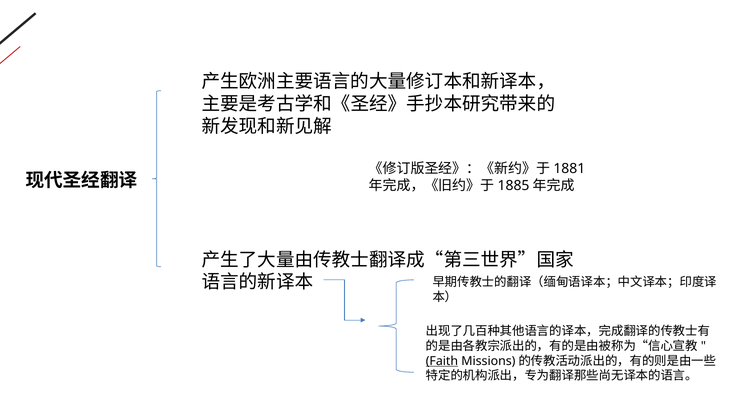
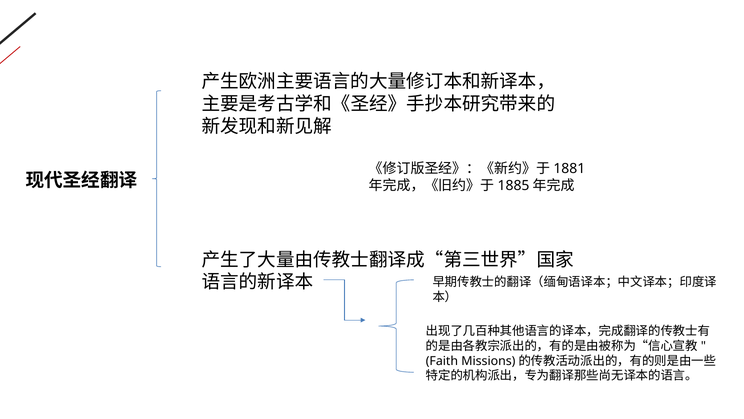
Faith underline: present -> none (442, 361)
